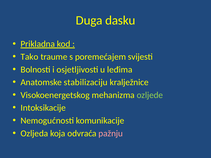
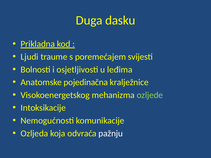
Tako: Tako -> Ljudi (29, 57)
stabilizaciju: stabilizaciju -> pojedinačna (86, 82)
pažnju colour: pink -> white (111, 134)
